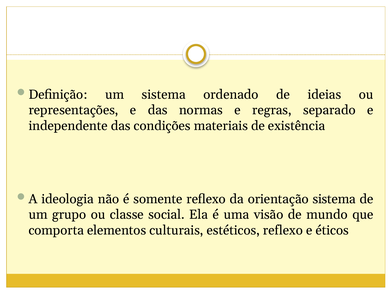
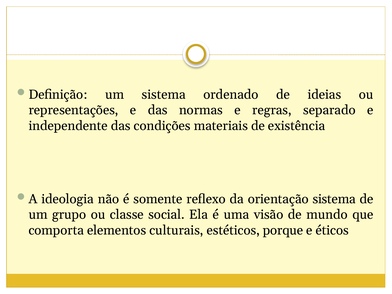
estéticos reflexo: reflexo -> porque (283, 230)
